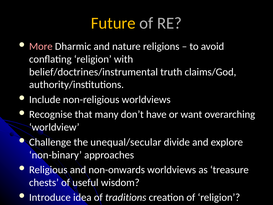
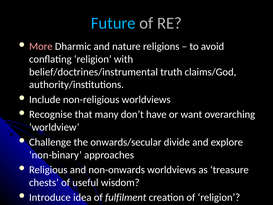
Future colour: yellow -> light blue (113, 23)
unequal/secular: unequal/secular -> onwards/secular (126, 142)
traditions: traditions -> fulfilment (126, 197)
